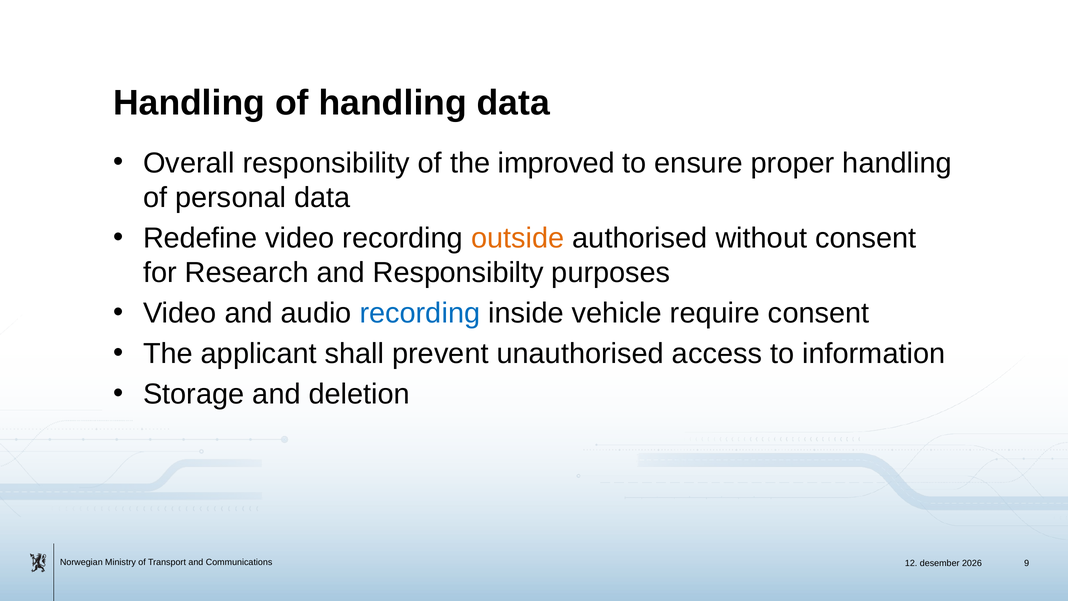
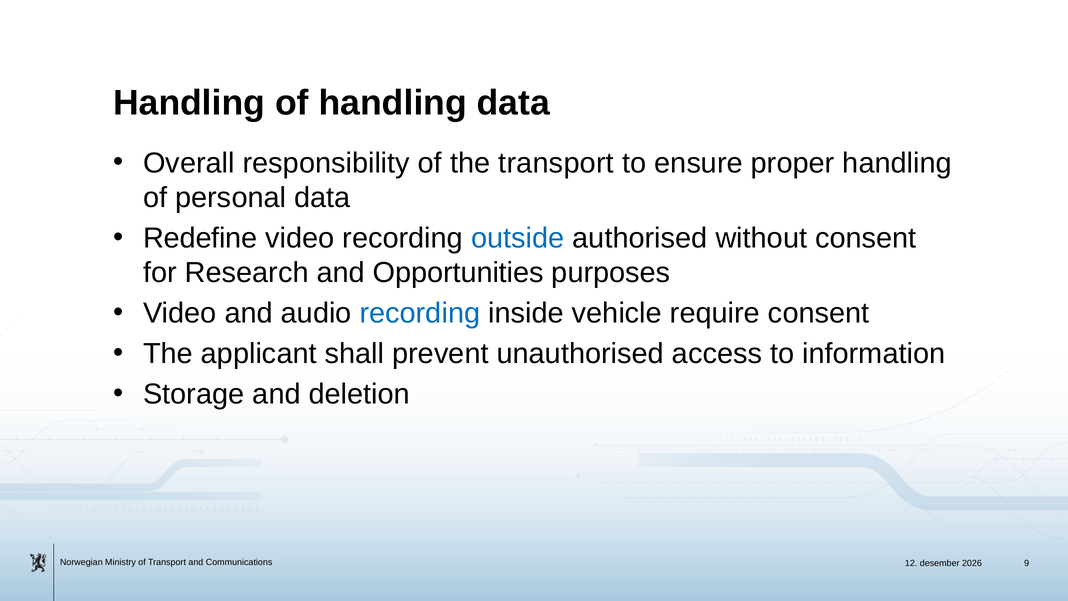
the improved: improved -> transport (556, 163)
outside colour: orange -> blue (518, 238)
Responsibilty: Responsibilty -> Opportunities (458, 273)
